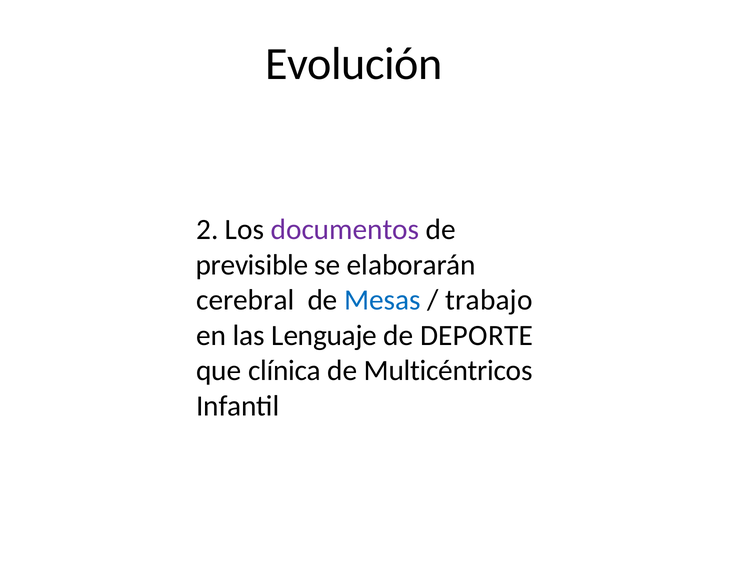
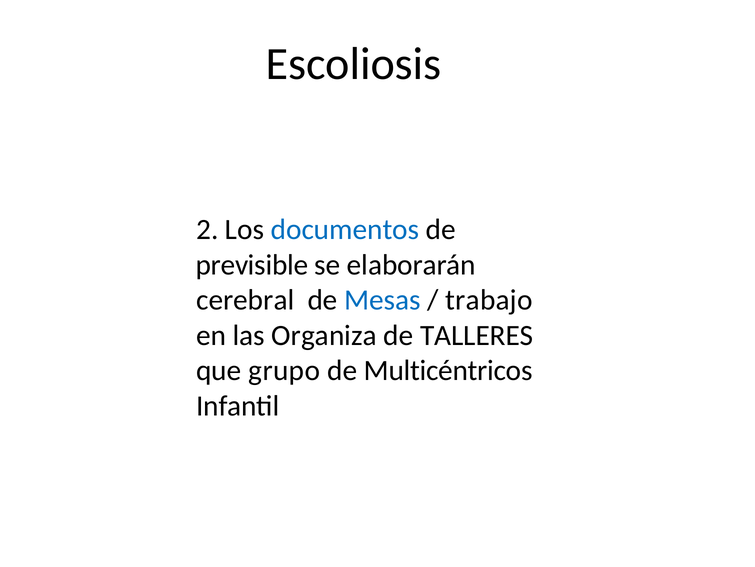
Evolución: Evolución -> Escoliosis (353, 64)
documentos colour: purple -> blue (345, 229)
Lenguaje: Lenguaje -> Organiza (324, 335)
DEPORTE: DEPORTE -> TALLERES (477, 335)
clínica: clínica -> grupo (284, 370)
